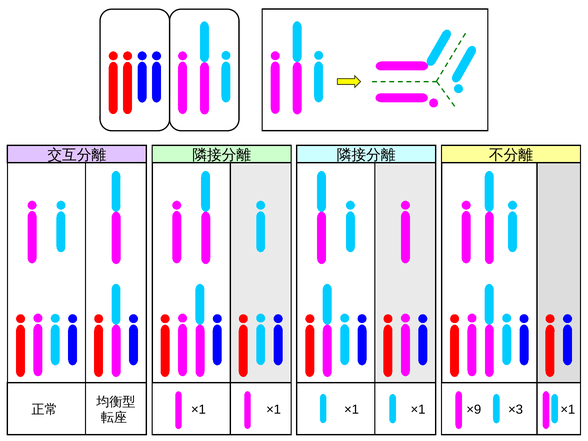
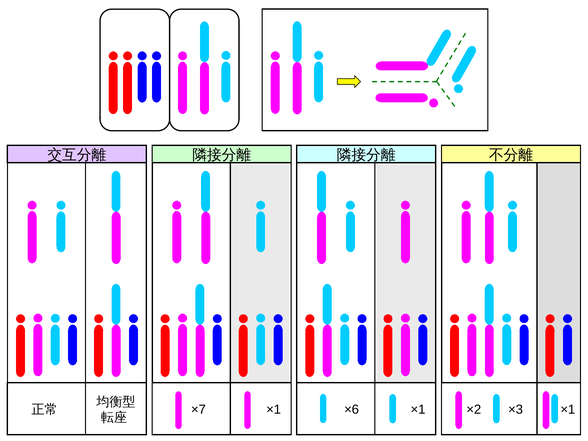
×1: ×1 -> ×7 (198, 410)
×1: ×1 -> ×6 (352, 410)
×9: ×9 -> ×2 (474, 410)
